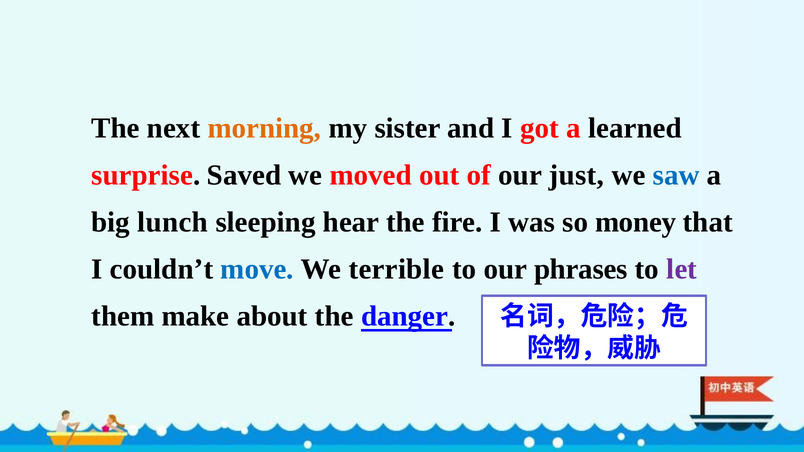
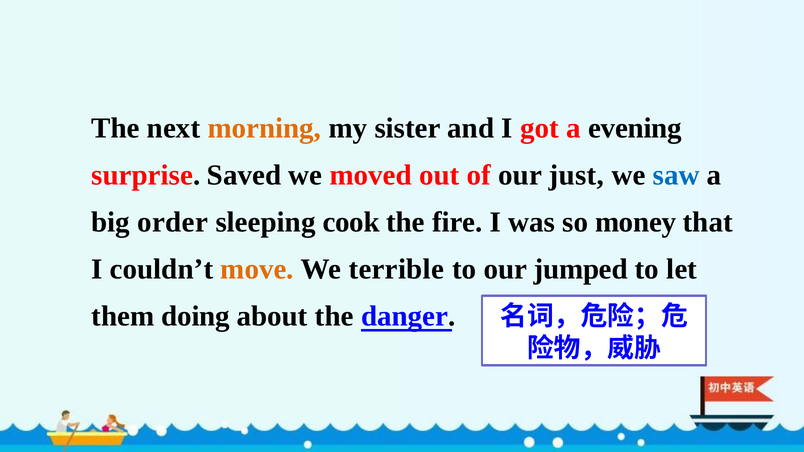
learned: learned -> evening (635, 128)
lunch: lunch -> order (173, 222)
hear: hear -> cook (351, 222)
move colour: blue -> orange (257, 269)
phrases: phrases -> jumped (581, 269)
let colour: purple -> black (682, 269)
make: make -> doing (196, 316)
